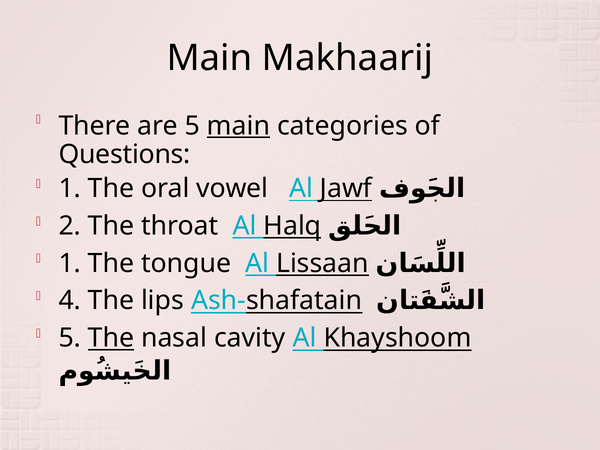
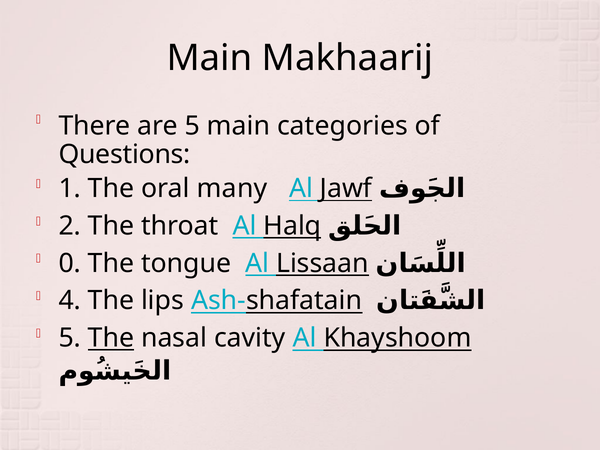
main underline: present -> none (239, 126)
vowel: vowel -> many (232, 188)
1: 1 -> 0 (70, 263)
